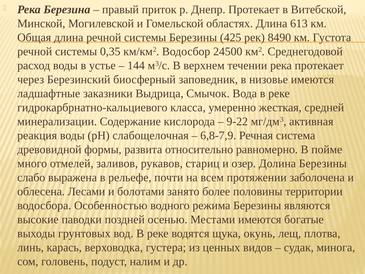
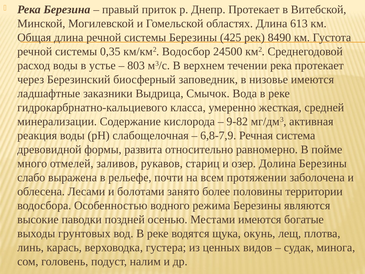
144: 144 -> 803 (136, 66)
9-22: 9-22 -> 9-82 (237, 121)
